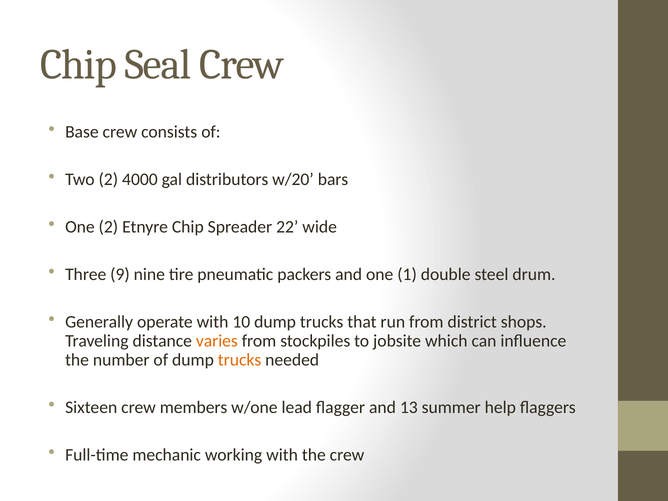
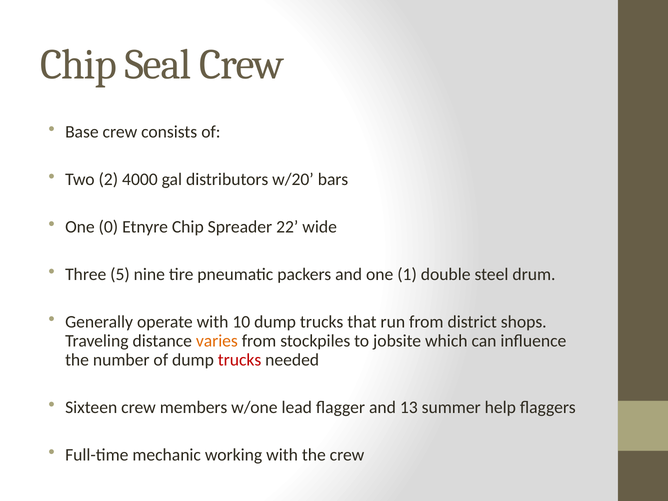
One 2: 2 -> 0 (108, 227)
9: 9 -> 5 (120, 275)
trucks colour: orange -> red (240, 360)
